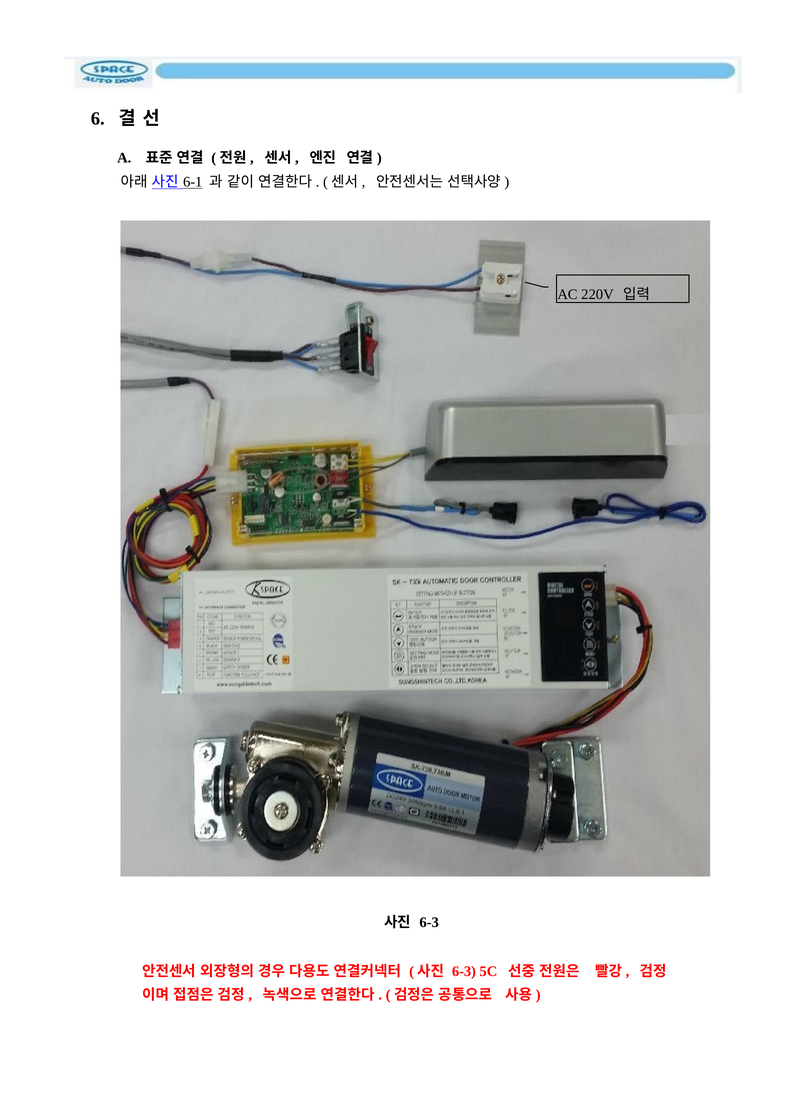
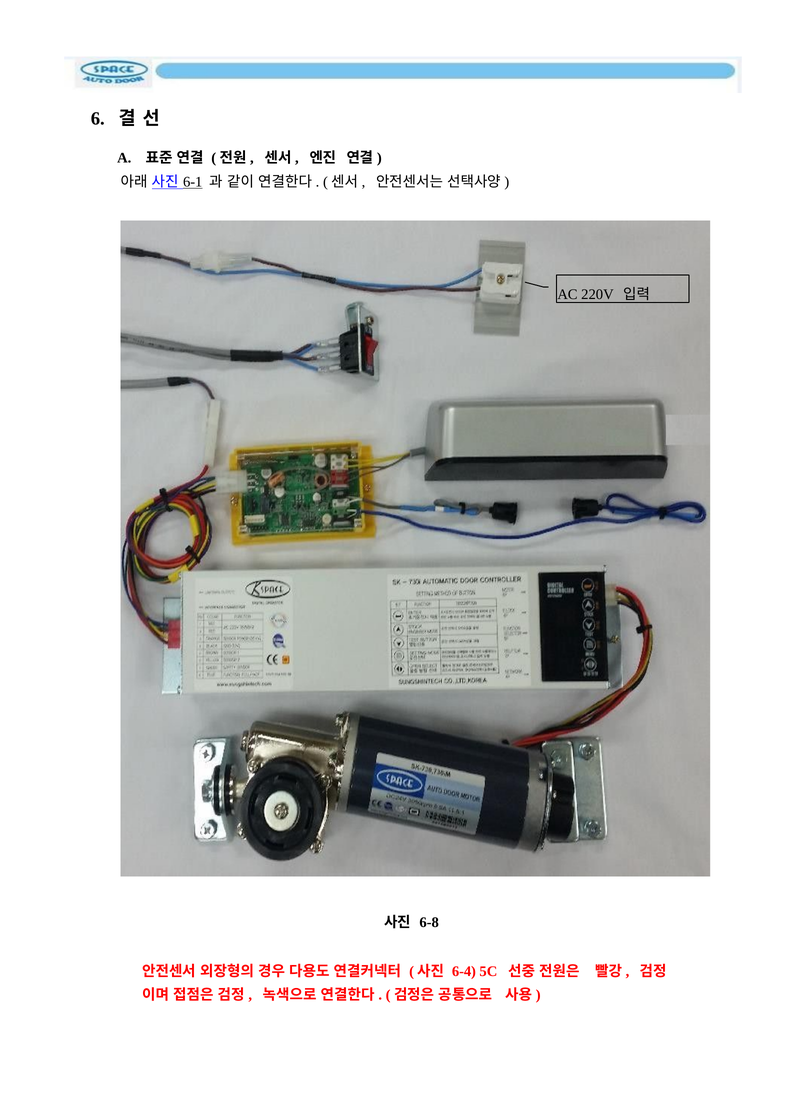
6-3: 6-3 -> 6-8 (429, 923)
6-3: 6-3 -> 6-4 (464, 972)
